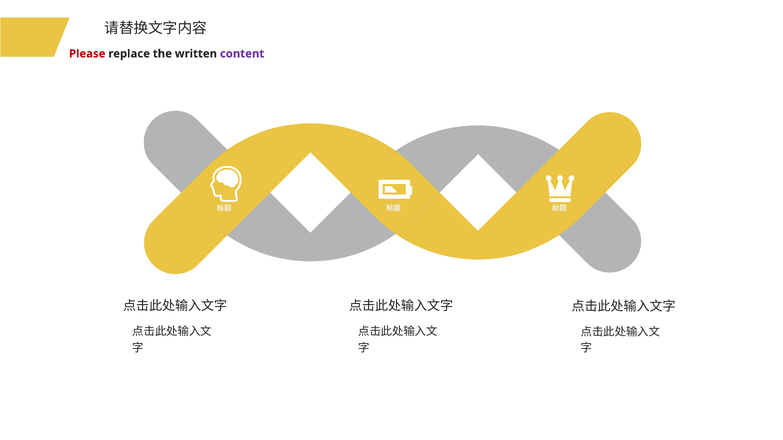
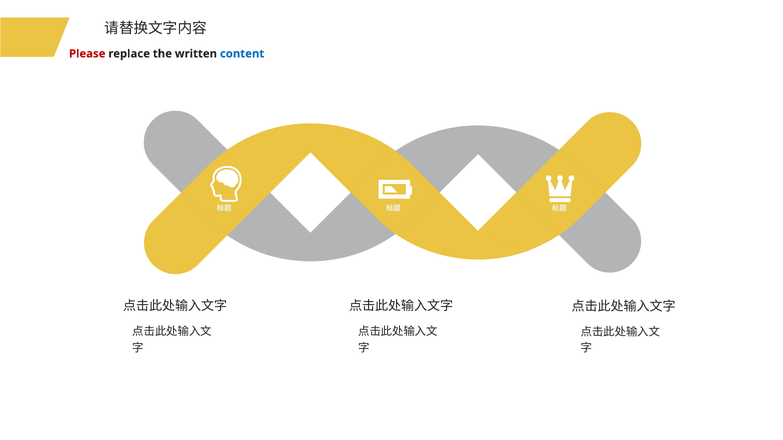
content colour: purple -> blue (242, 54)
